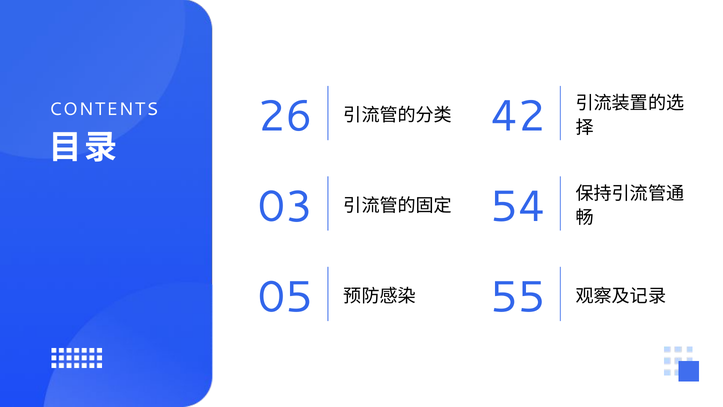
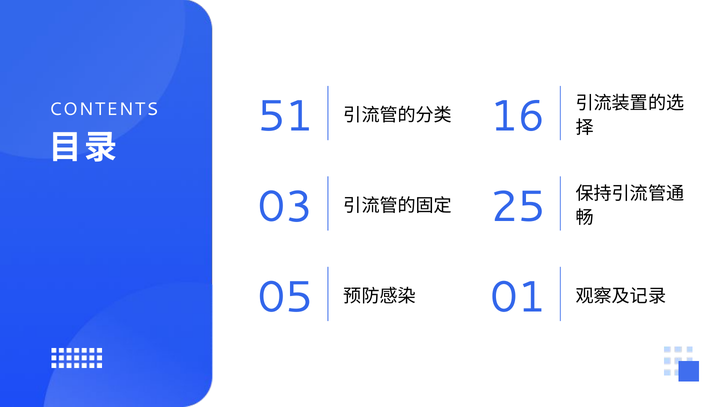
26: 26 -> 51 (285, 116)
42: 42 -> 16 (518, 116)
54: 54 -> 25 (518, 207)
55: 55 -> 01 (518, 297)
